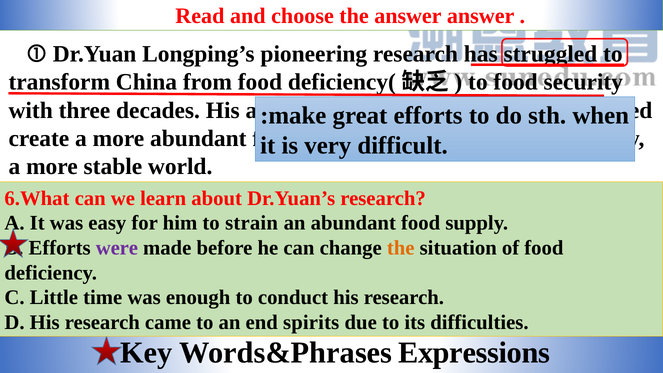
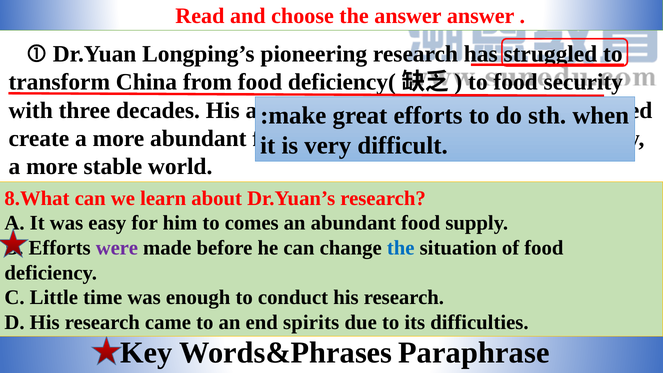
6.What: 6.What -> 8.What (37, 198)
strain: strain -> comes (252, 223)
the colour: orange -> blue (401, 248)
Expressions: Expressions -> Paraphrase (474, 352)
